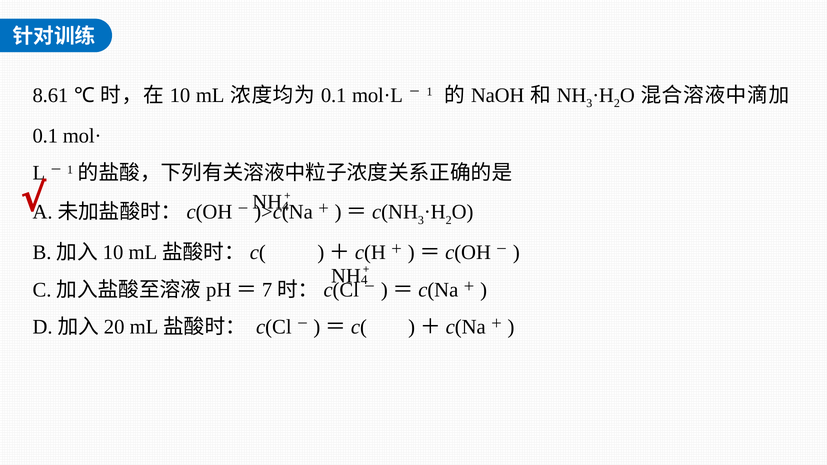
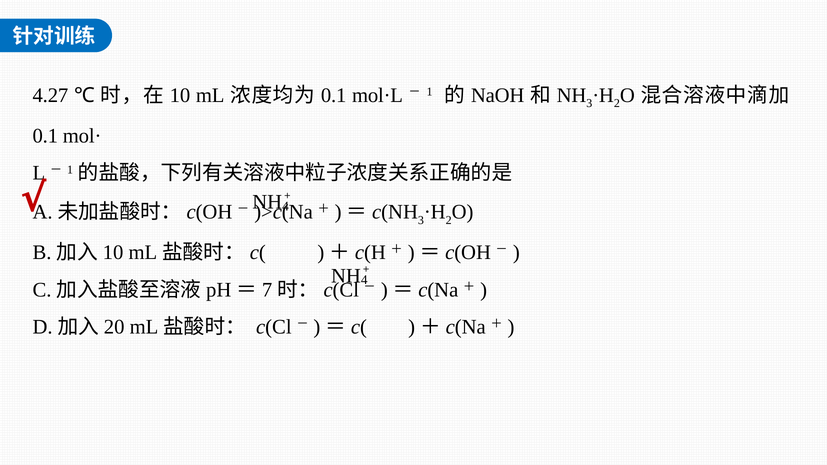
8.61: 8.61 -> 4.27 (50, 95)
